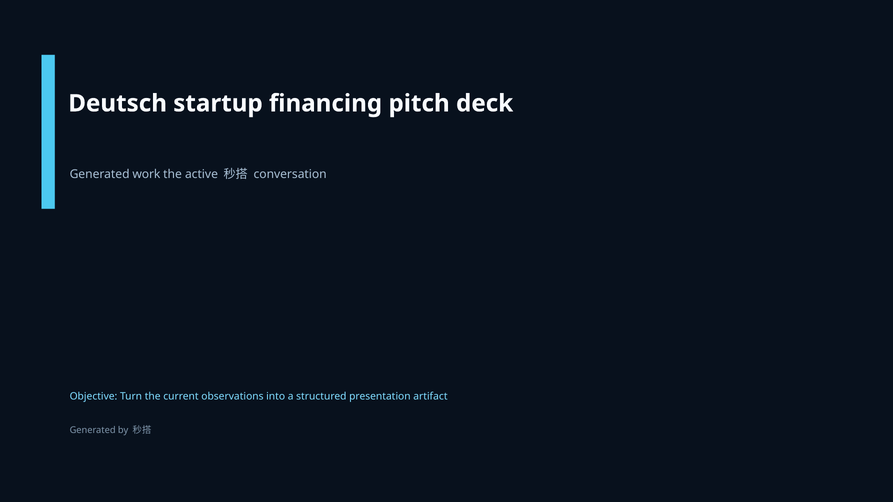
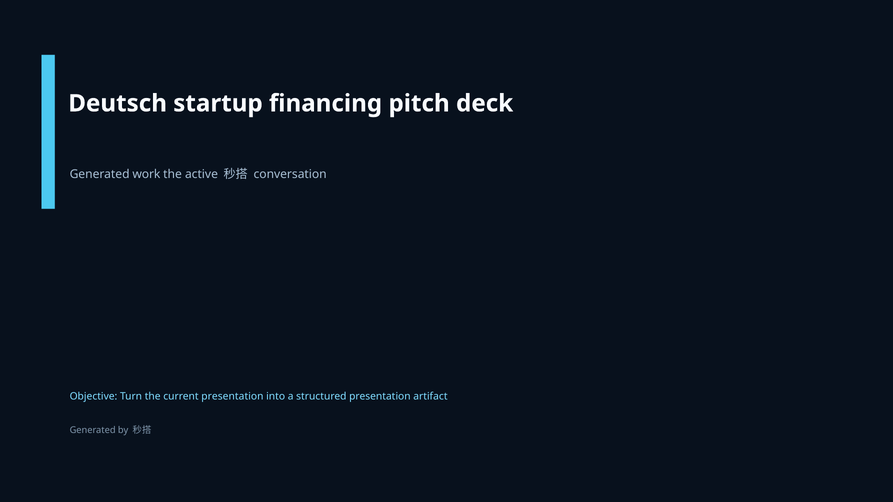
current observations: observations -> presentation (232, 397)
